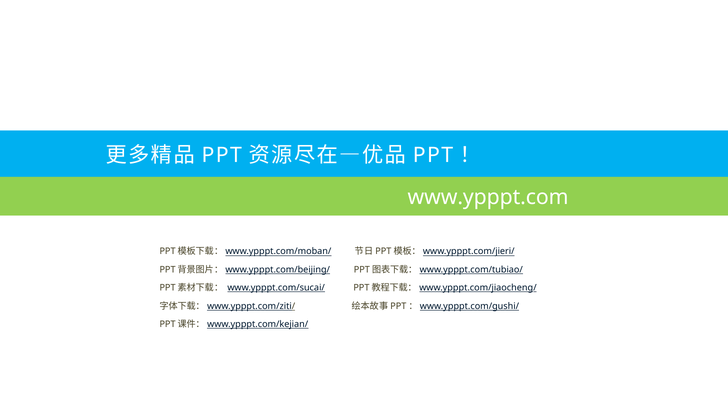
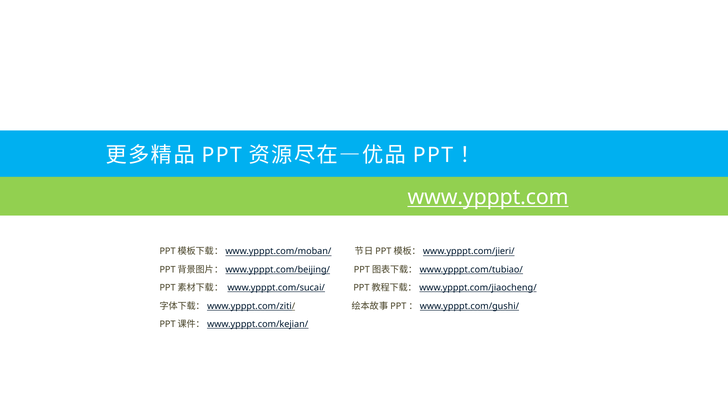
www.ypppt.com underline: none -> present (488, 197)
